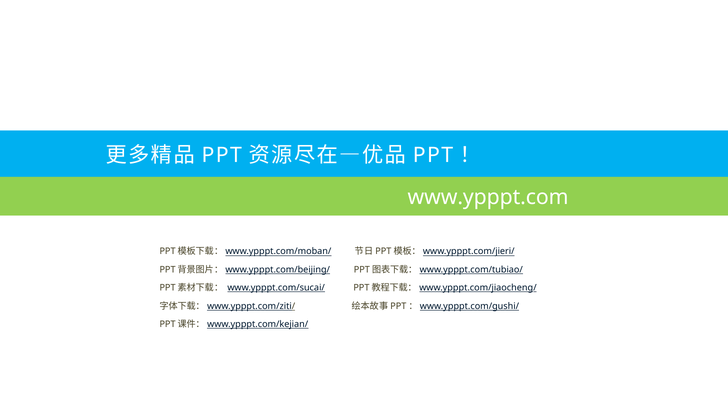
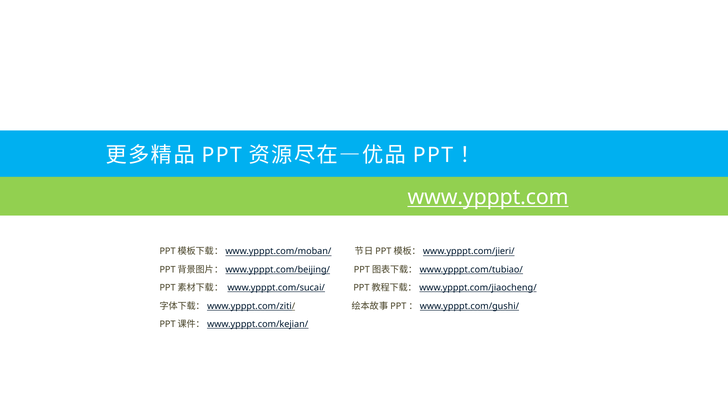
www.ypppt.com underline: none -> present (488, 197)
